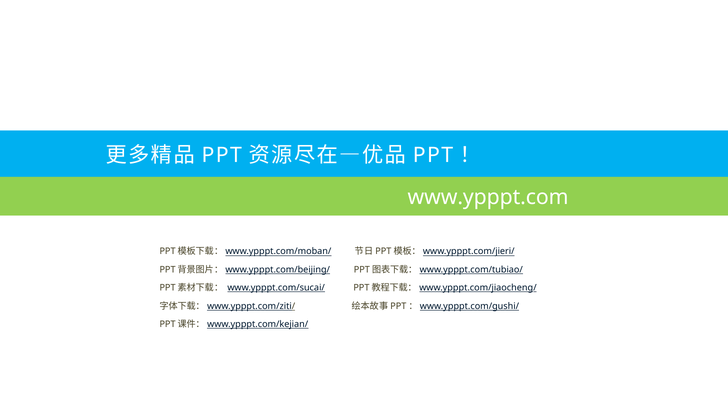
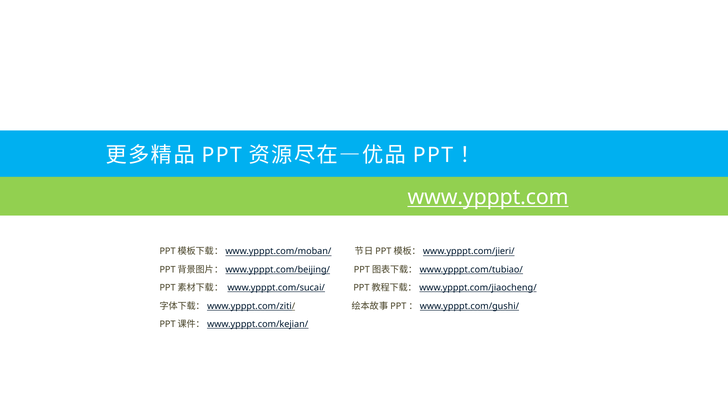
www.ypppt.com underline: none -> present (488, 197)
